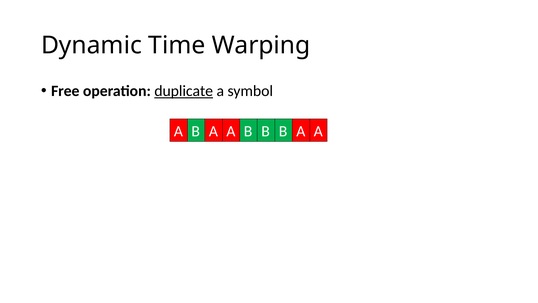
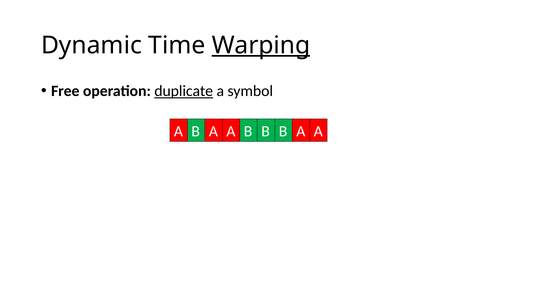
Warping underline: none -> present (261, 45)
